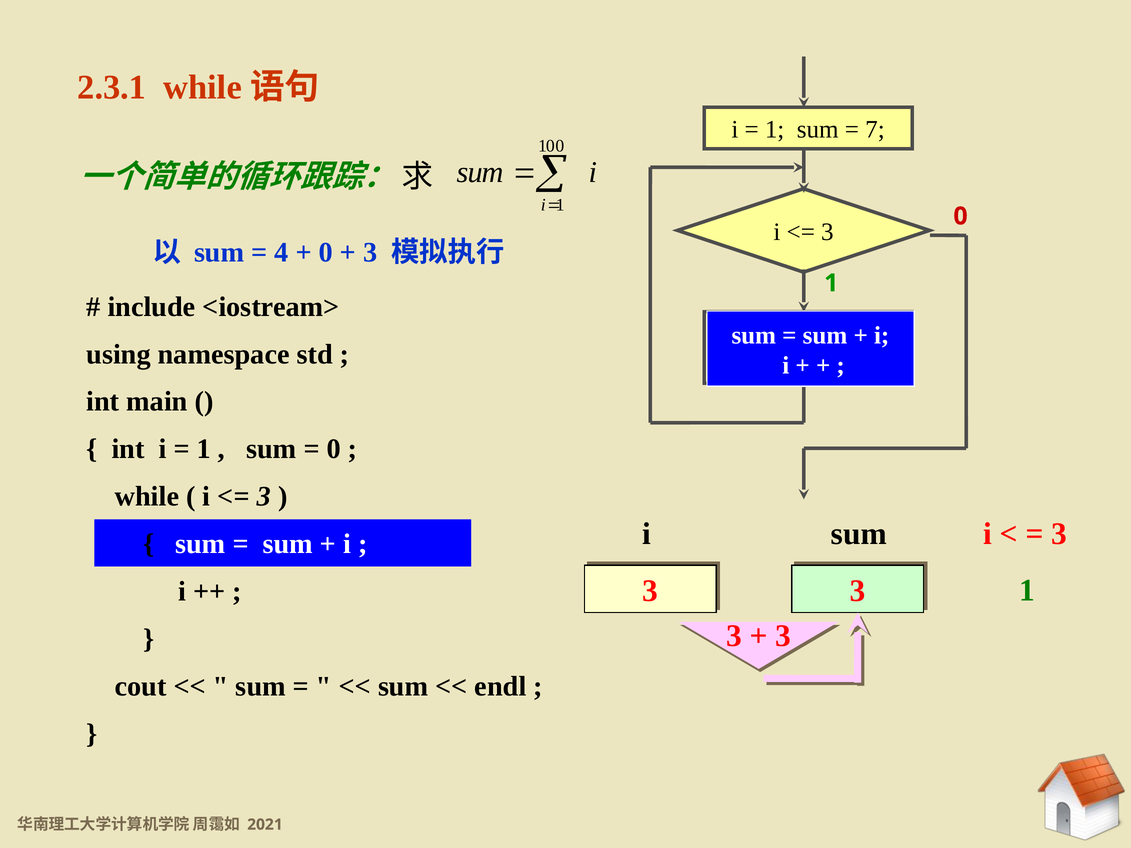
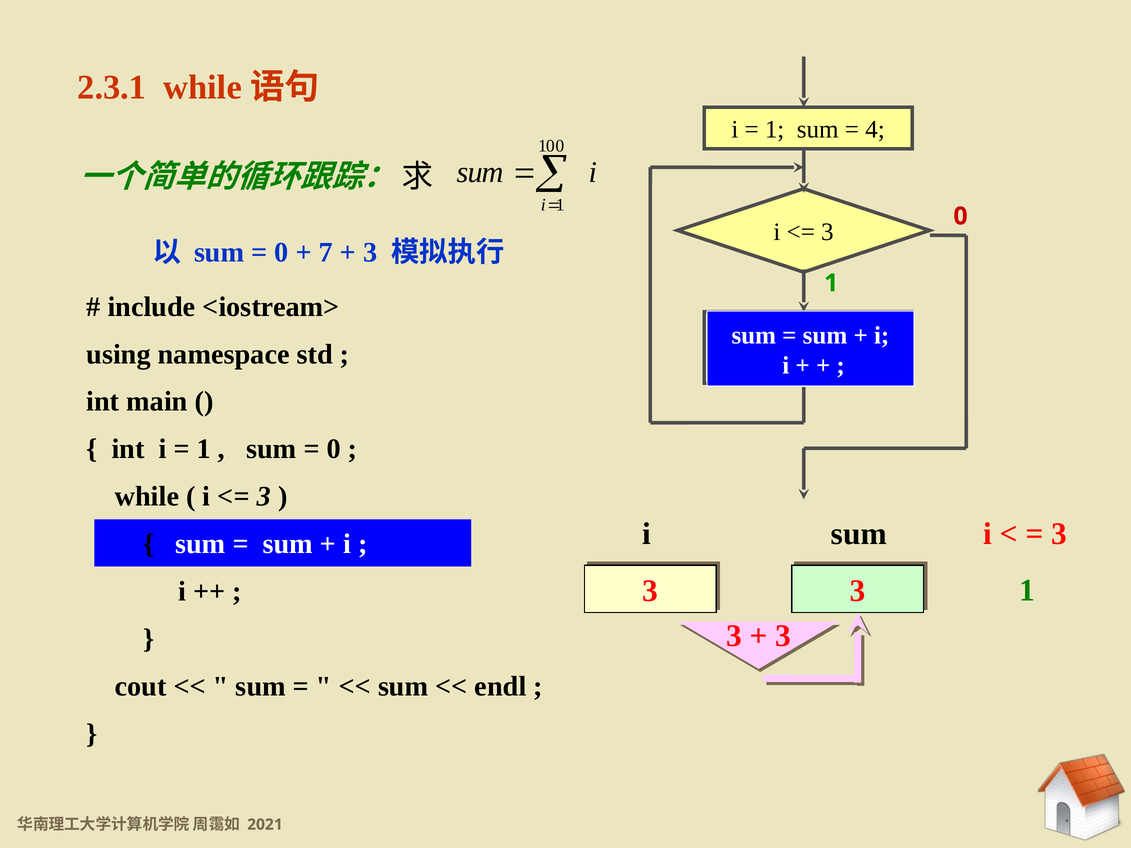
7: 7 -> 4 (875, 130)
4: 4 -> 0 (282, 252)
0: 0 -> 7 (326, 252)
